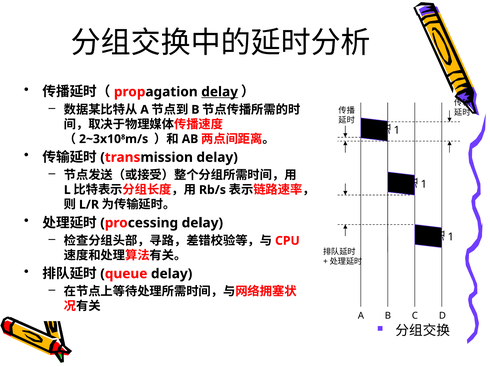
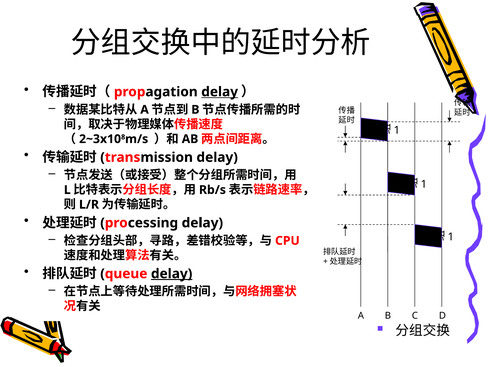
delay underline: none -> present (172, 274)
